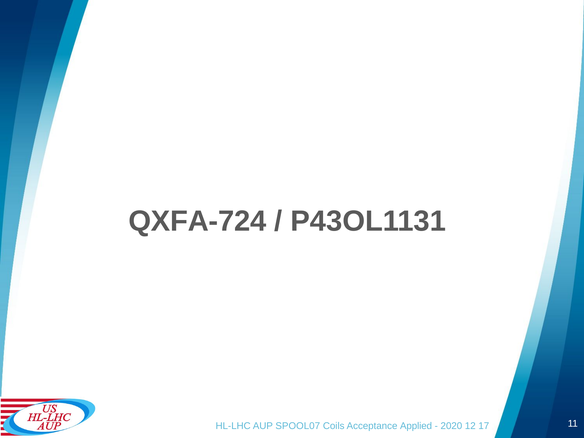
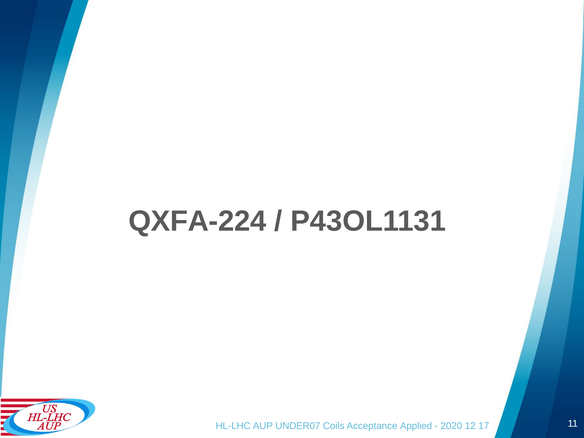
QXFA-724: QXFA-724 -> QXFA-224 (197, 221)
SPOOL07: SPOOL07 -> UNDER07 (298, 426)
